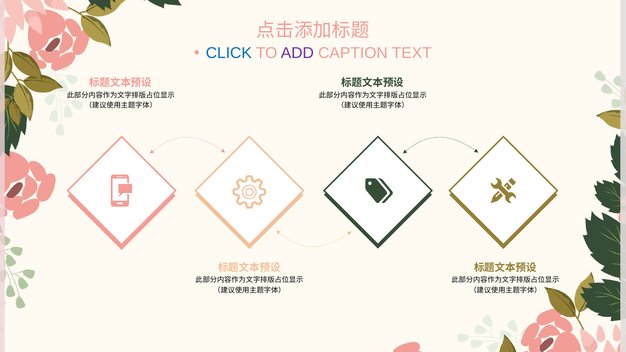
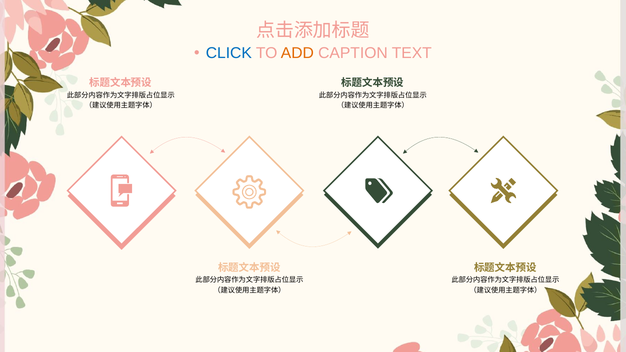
ADD colour: purple -> orange (297, 53)
